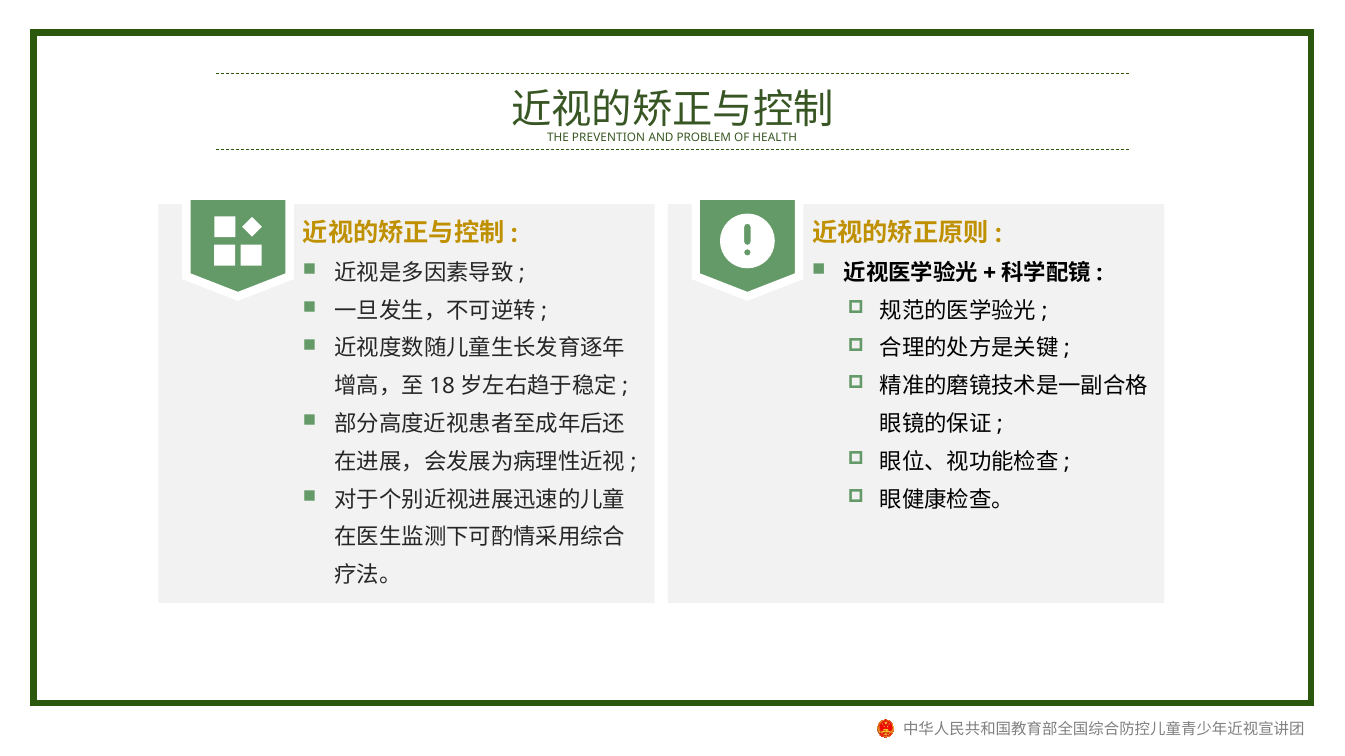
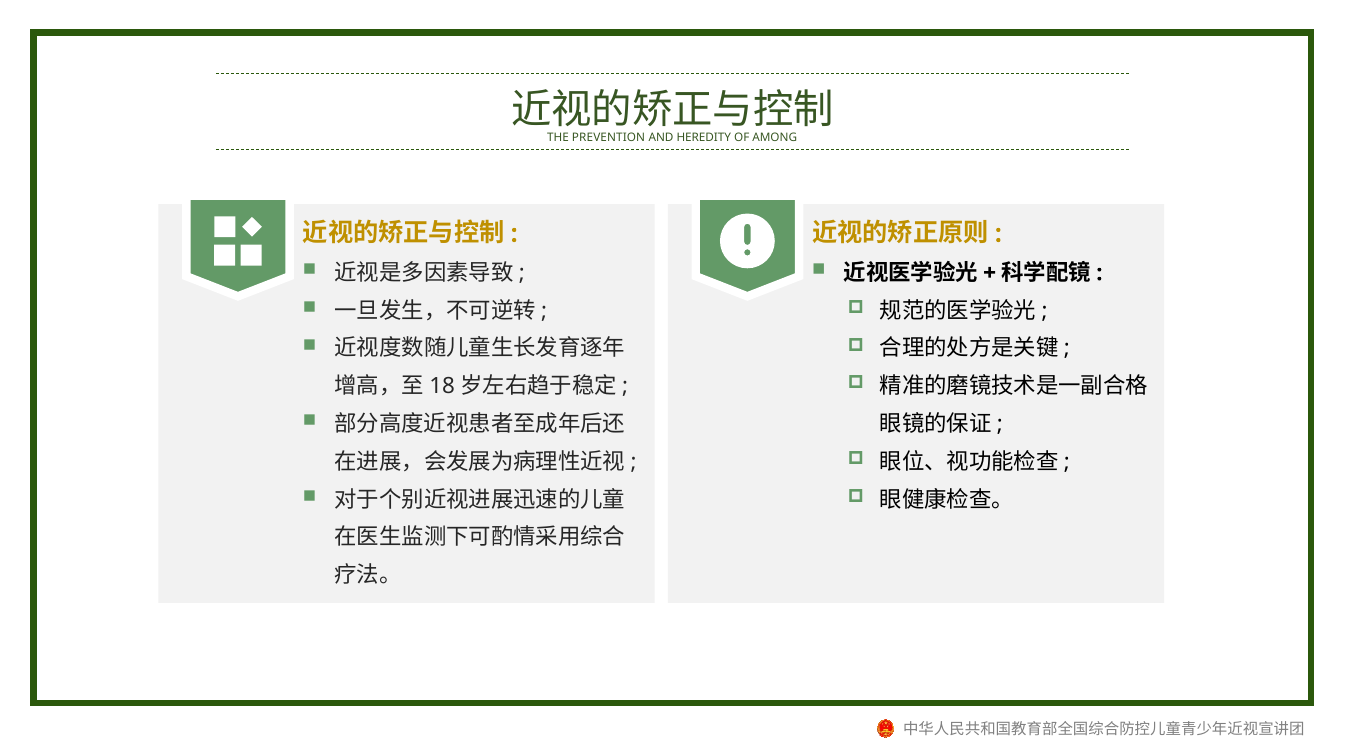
PROBLEM: PROBLEM -> HEREDITY (704, 138)
HEALTH: HEALTH -> AMONG (775, 138)
